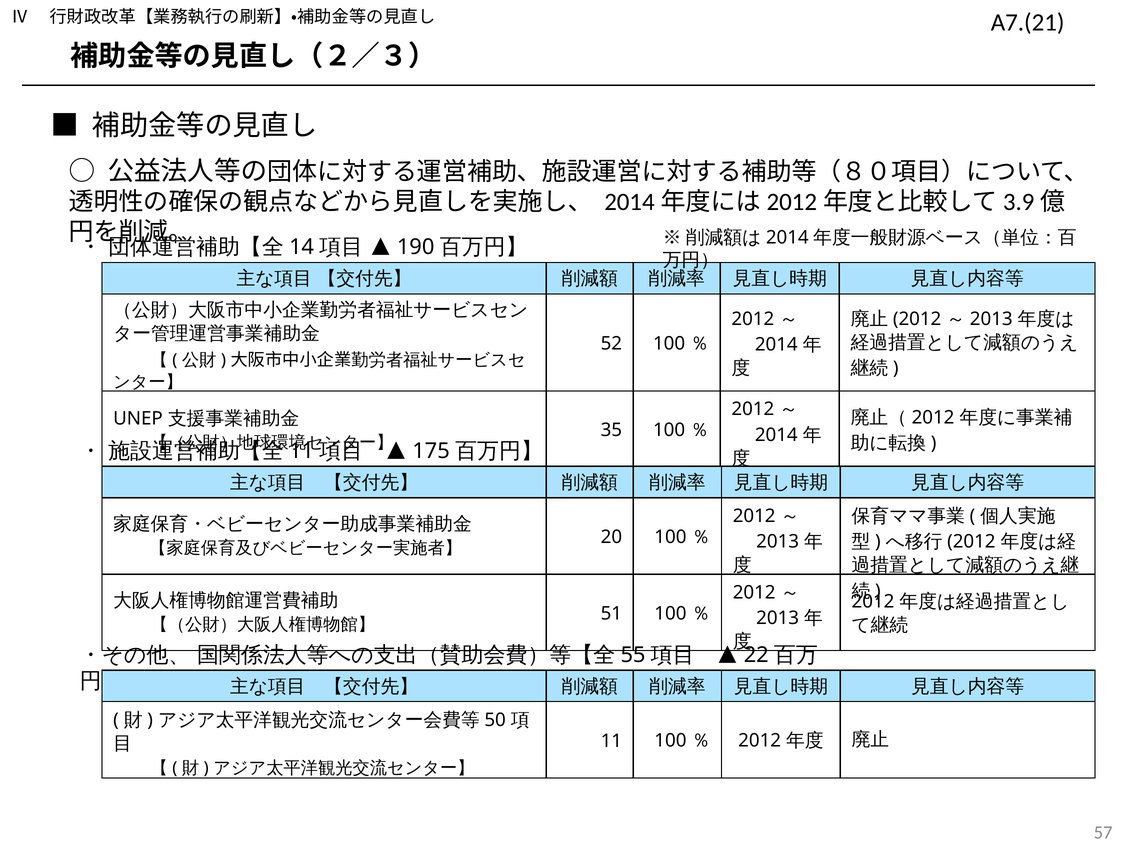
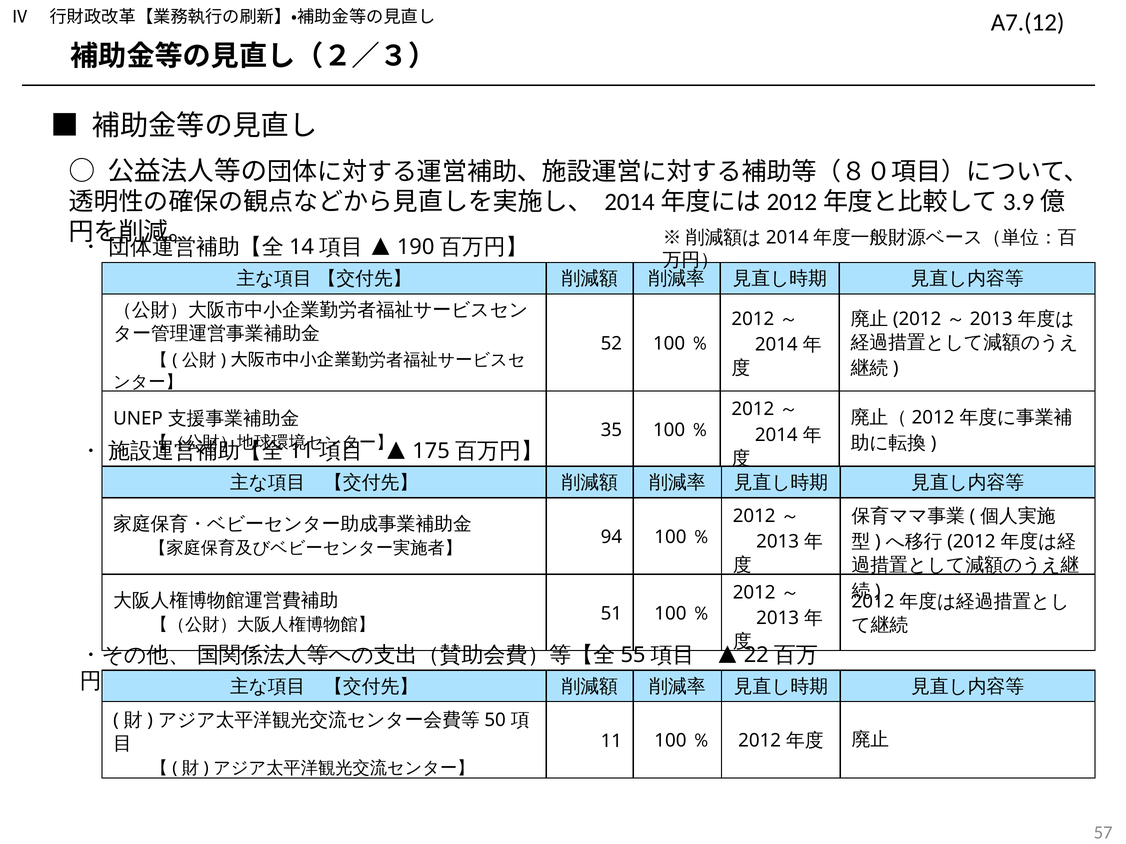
A7.(21: A7.(21 -> A7.(12 (1028, 22)
20: 20 -> 94 (611, 537)
